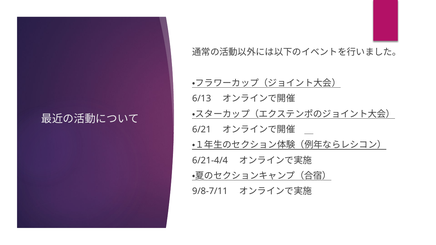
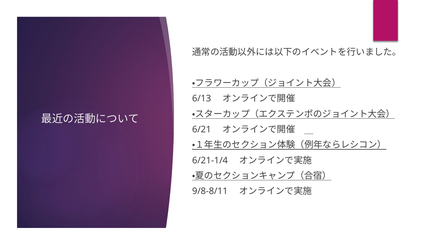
6/21-4/4: 6/21-4/4 -> 6/21-1/4 (210, 161)
9/8-7/11: 9/8-7/11 -> 9/8-8/11 (210, 192)
